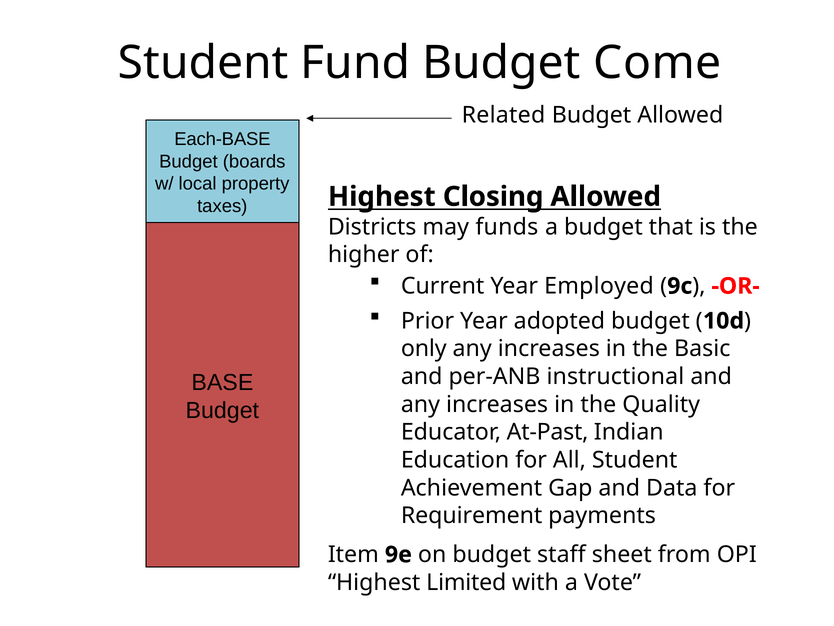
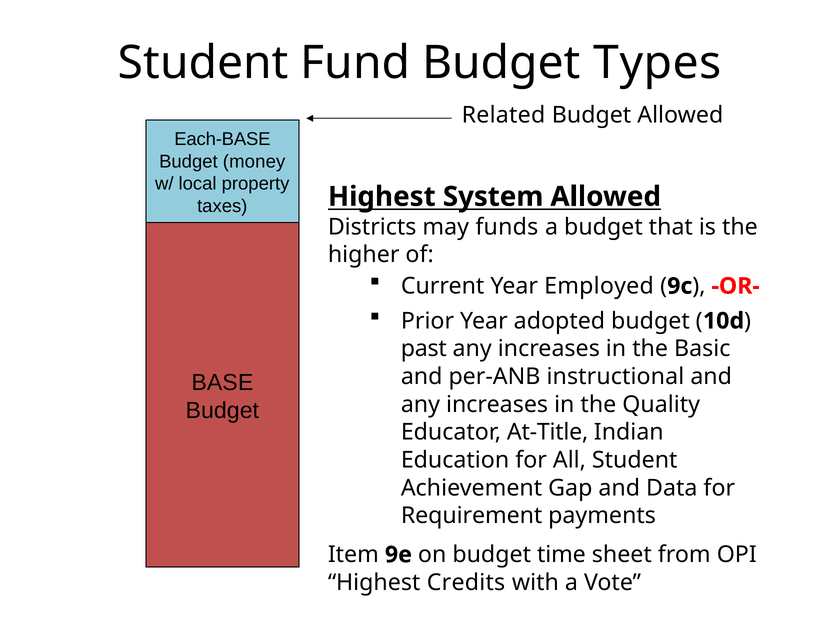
Come: Come -> Types (657, 63)
boards: boards -> money (254, 161)
Closing: Closing -> System (493, 196)
only: only -> past (424, 348)
At-Past: At-Past -> At-Title (548, 432)
staff: staff -> time (561, 554)
Limited: Limited -> Credits (466, 582)
